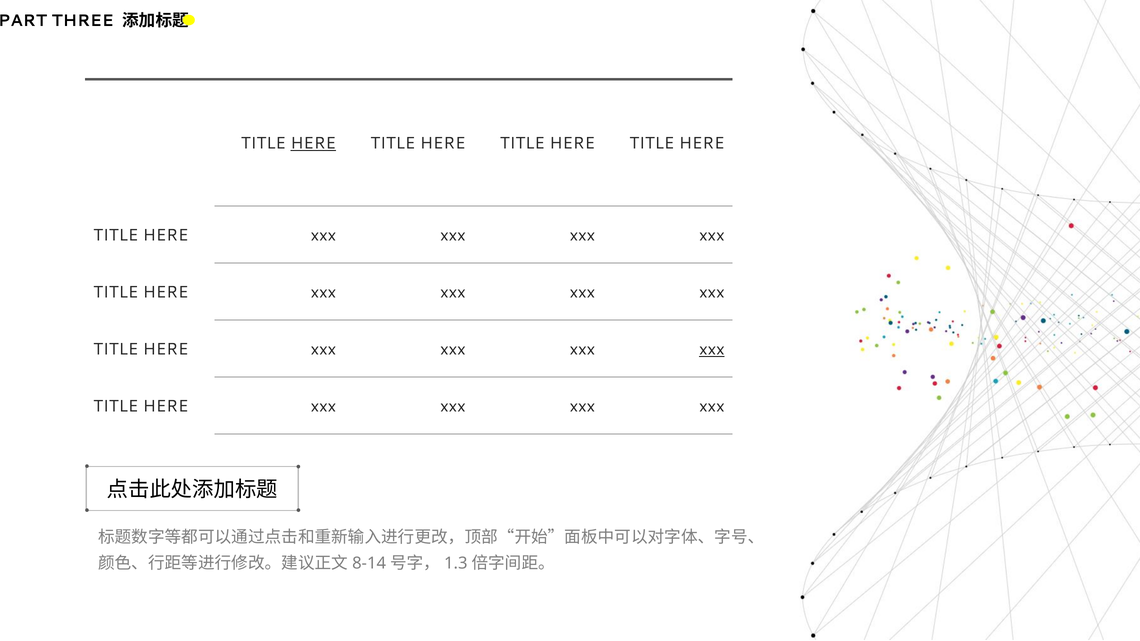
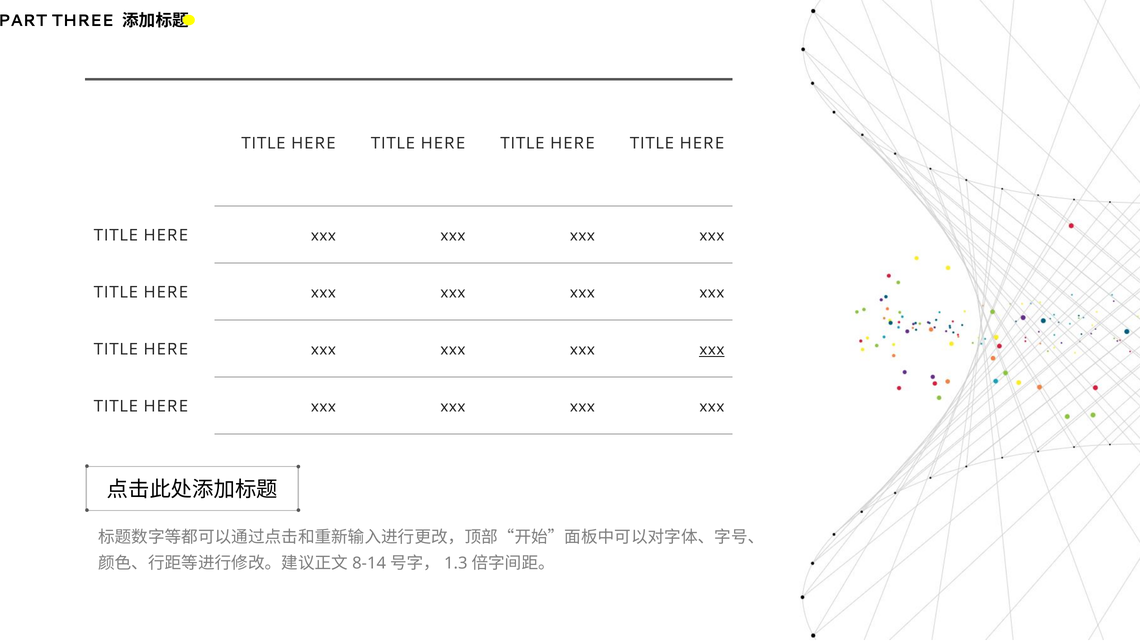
HERE underline: present -> none (313, 143)
